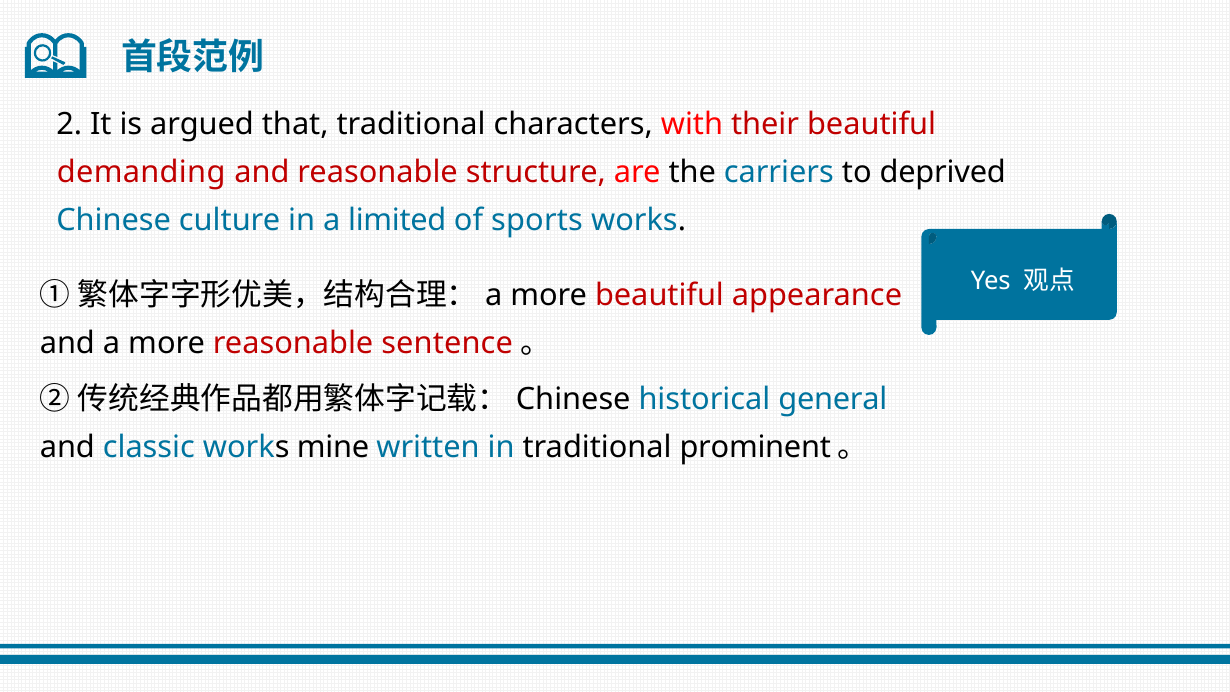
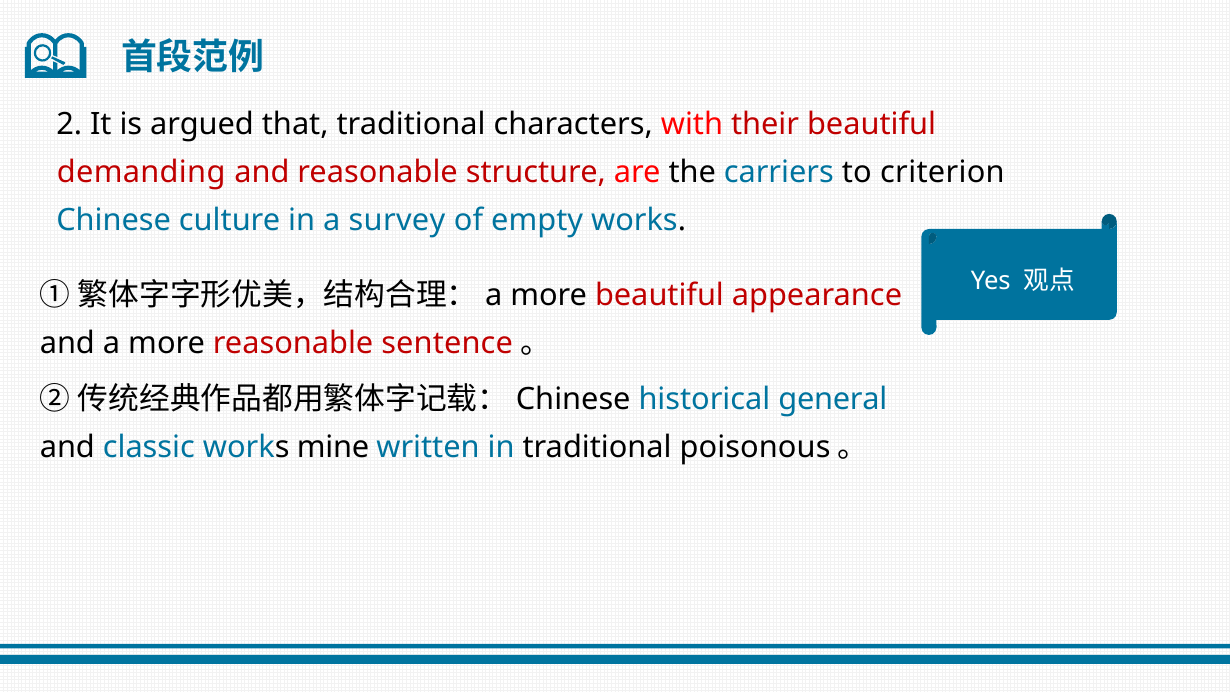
deprived: deprived -> criterion (942, 172)
limited: limited -> survey (397, 220)
sports: sports -> empty (537, 220)
prominent: prominent -> poisonous (755, 447)
